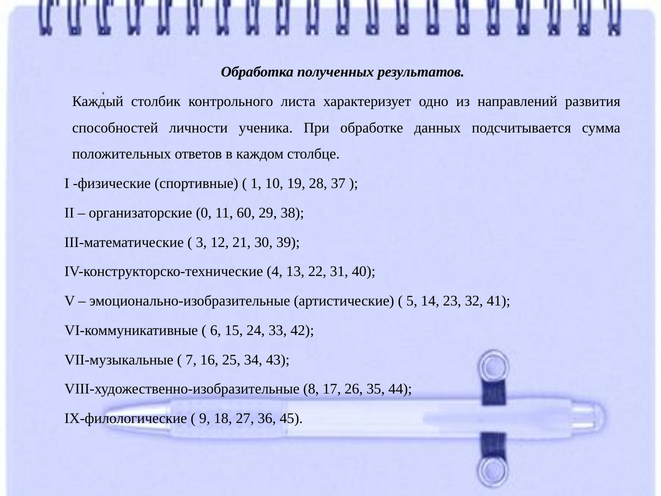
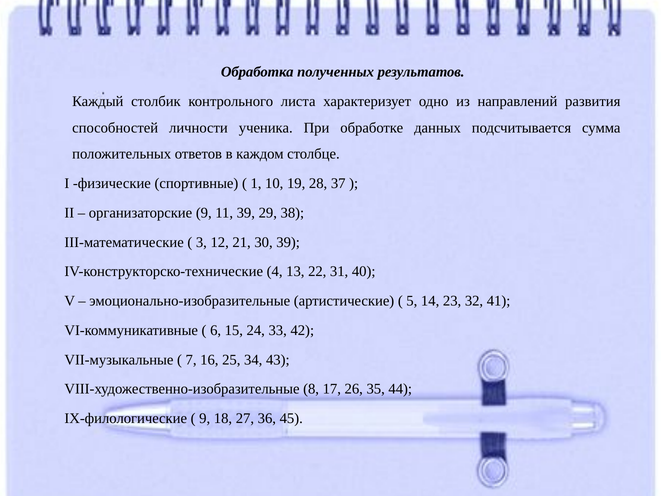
организаторские 0: 0 -> 9 (204, 213)
11 60: 60 -> 39 (246, 213)
